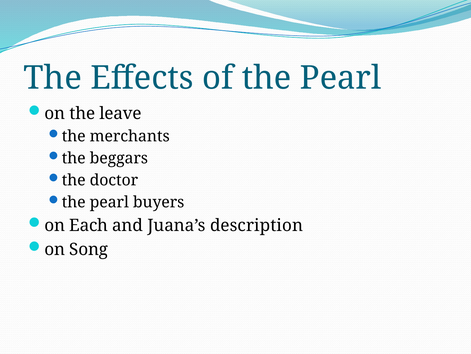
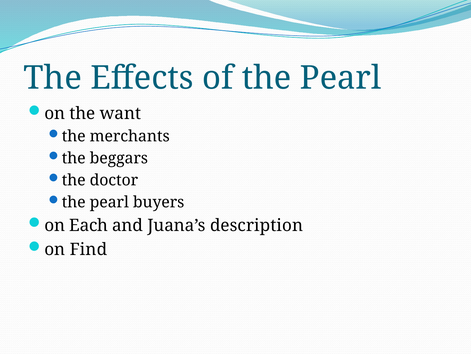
leave: leave -> want (121, 113)
Song: Song -> Find (88, 249)
